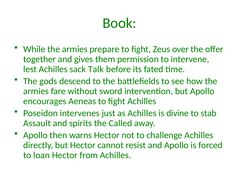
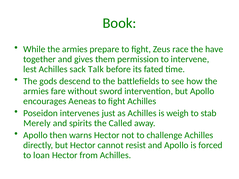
over: over -> race (180, 49)
offer: offer -> have (214, 49)
divine: divine -> weigh (178, 113)
Assault: Assault -> Merely (37, 123)
